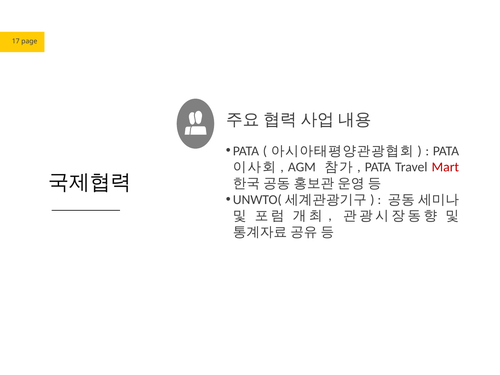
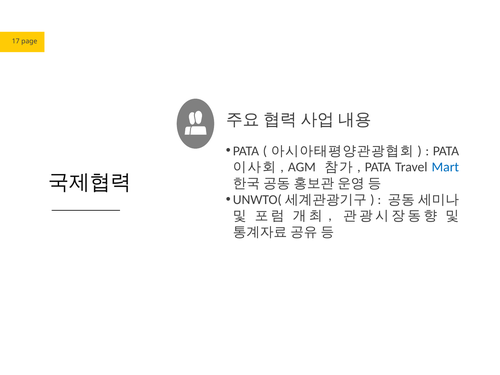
Mart colour: red -> blue (445, 167)
